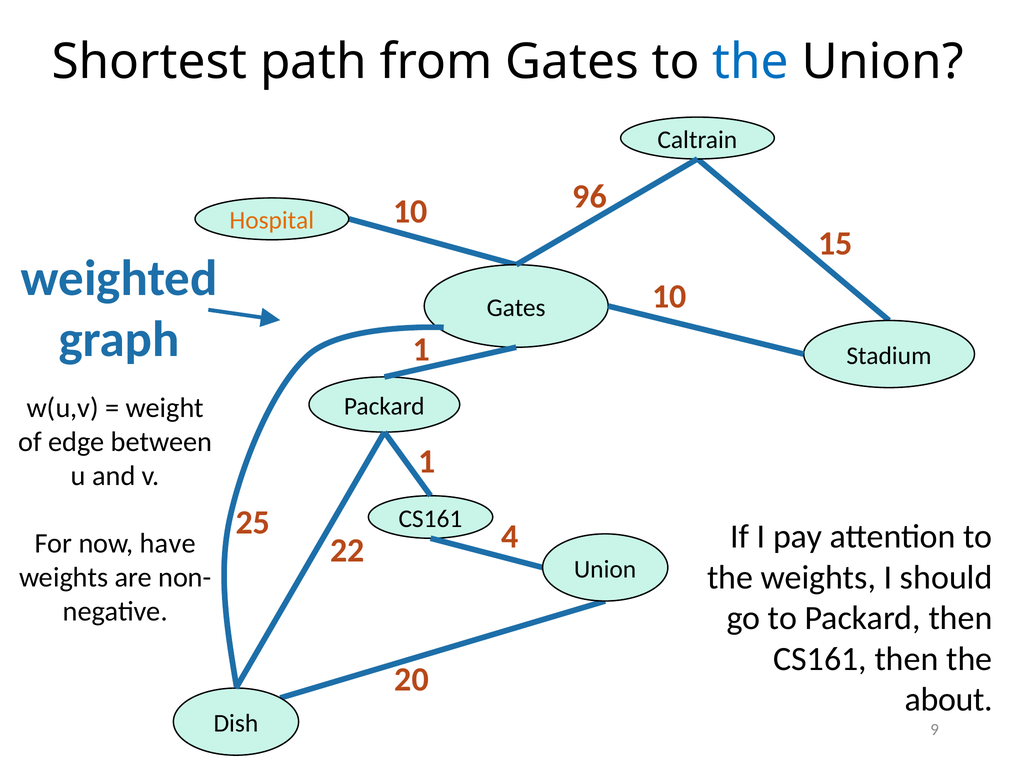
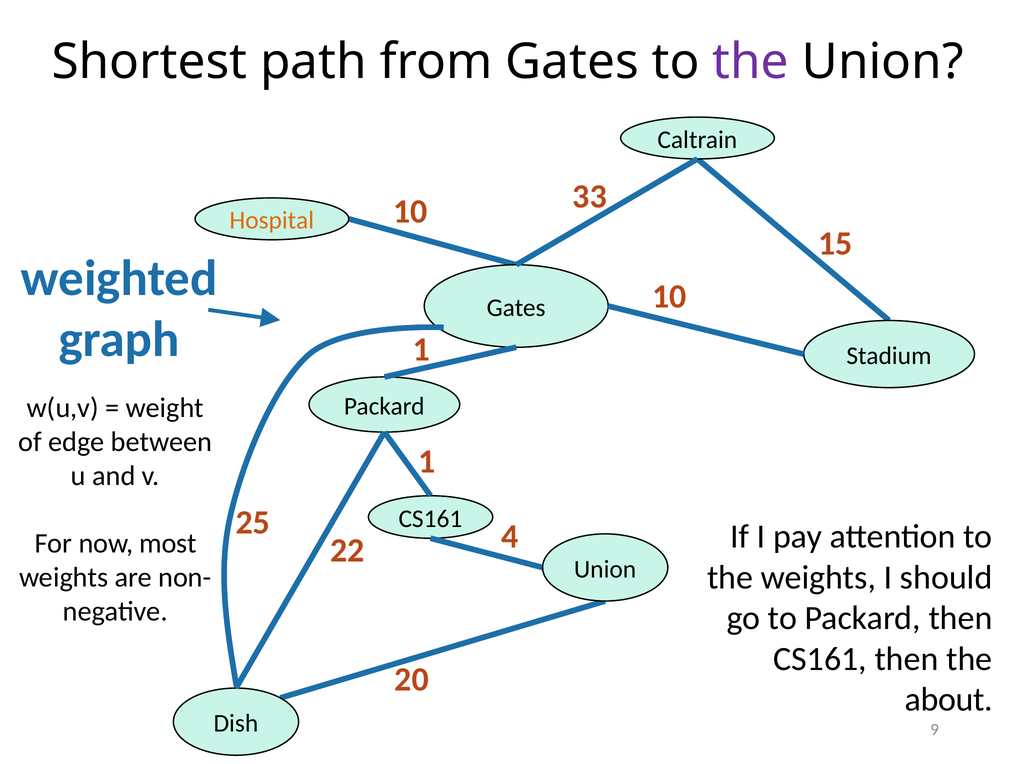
the colour: blue -> purple (751, 62)
96: 96 -> 33 (590, 197)
have: have -> most (168, 544)
